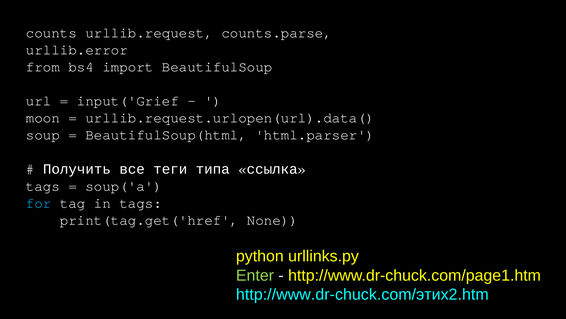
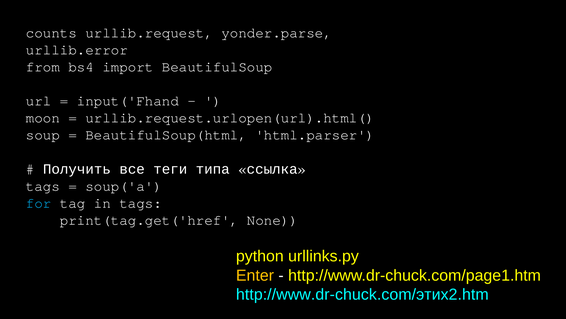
counts.parse: counts.parse -> yonder.parse (277, 33)
input('Grief: input('Grief -> input('Fhand (128, 101)
urllib.request.urlopen(url).data(: urllib.request.urlopen(url).data( -> urllib.request.urlopen(url).html( (230, 118)
Enter colour: light green -> yellow (255, 275)
